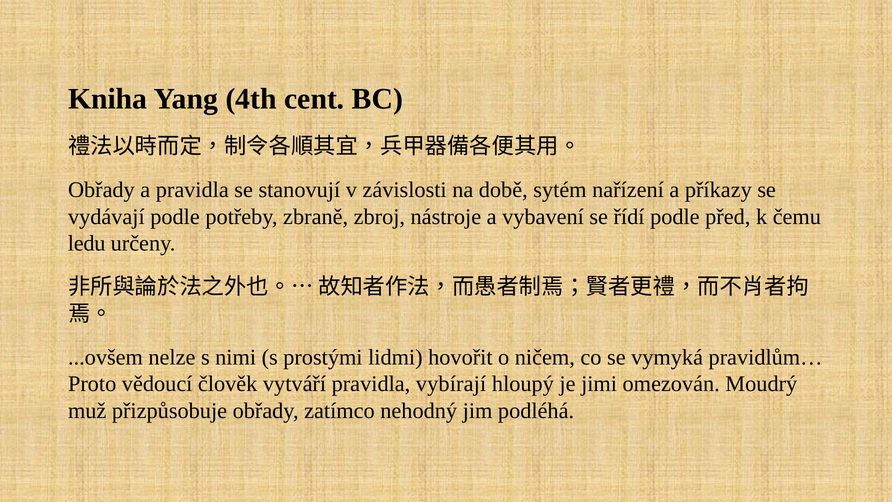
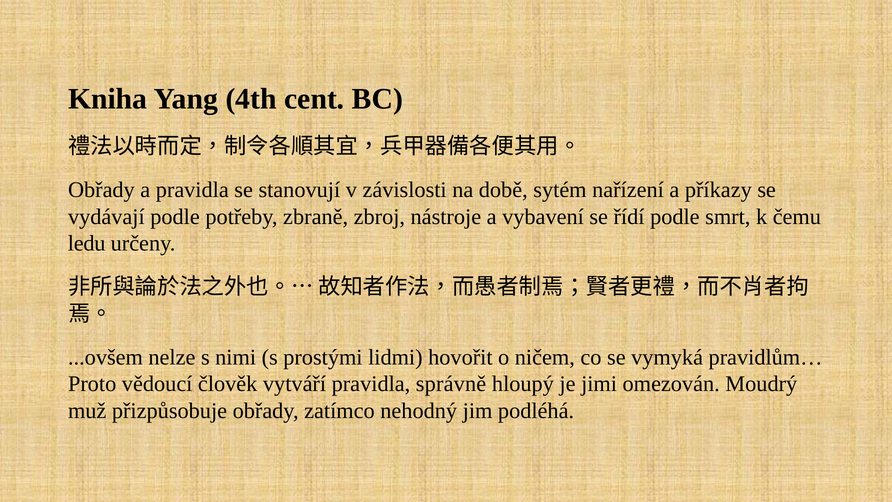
před: před -> smrt (728, 217)
vybírají: vybírají -> správně (451, 384)
